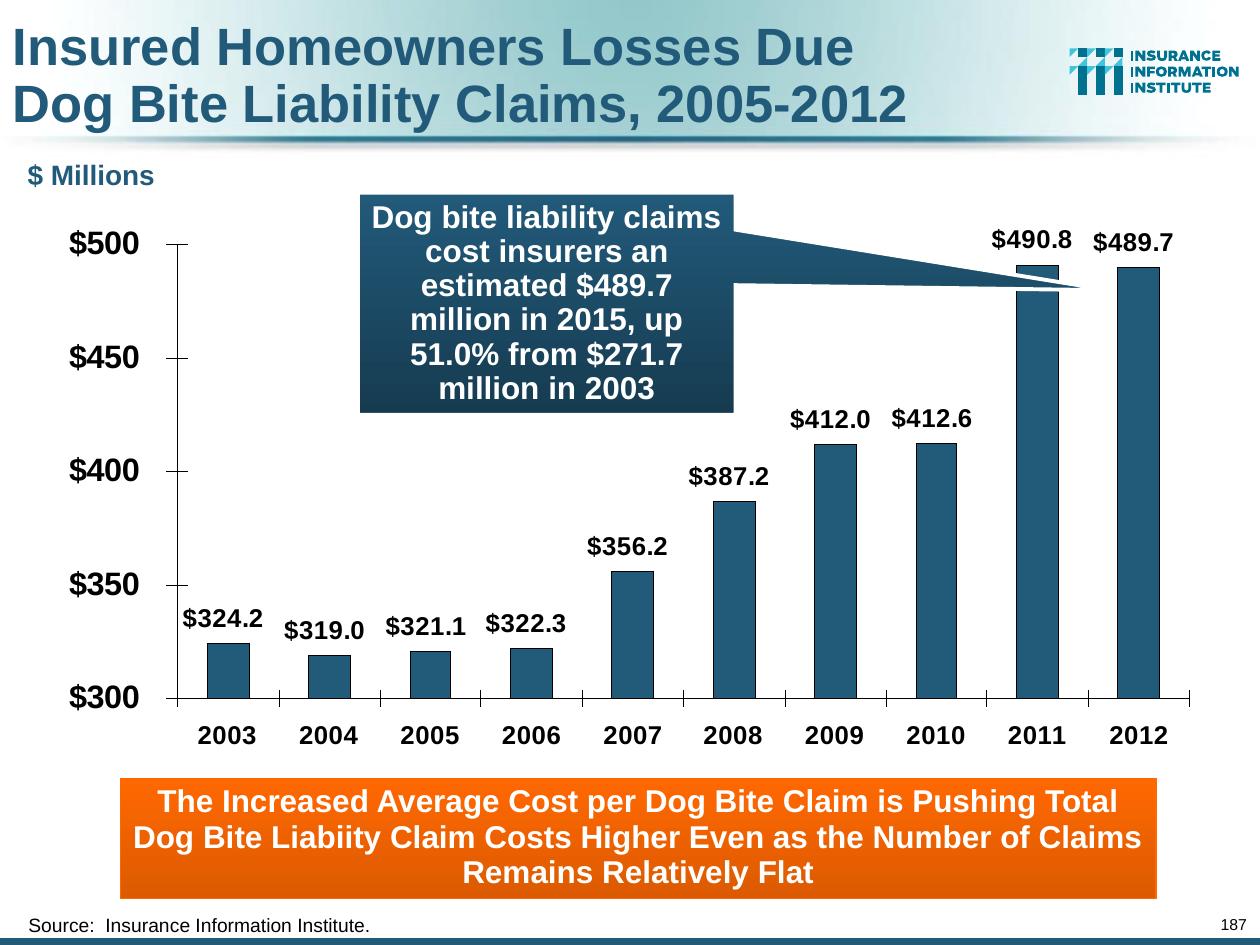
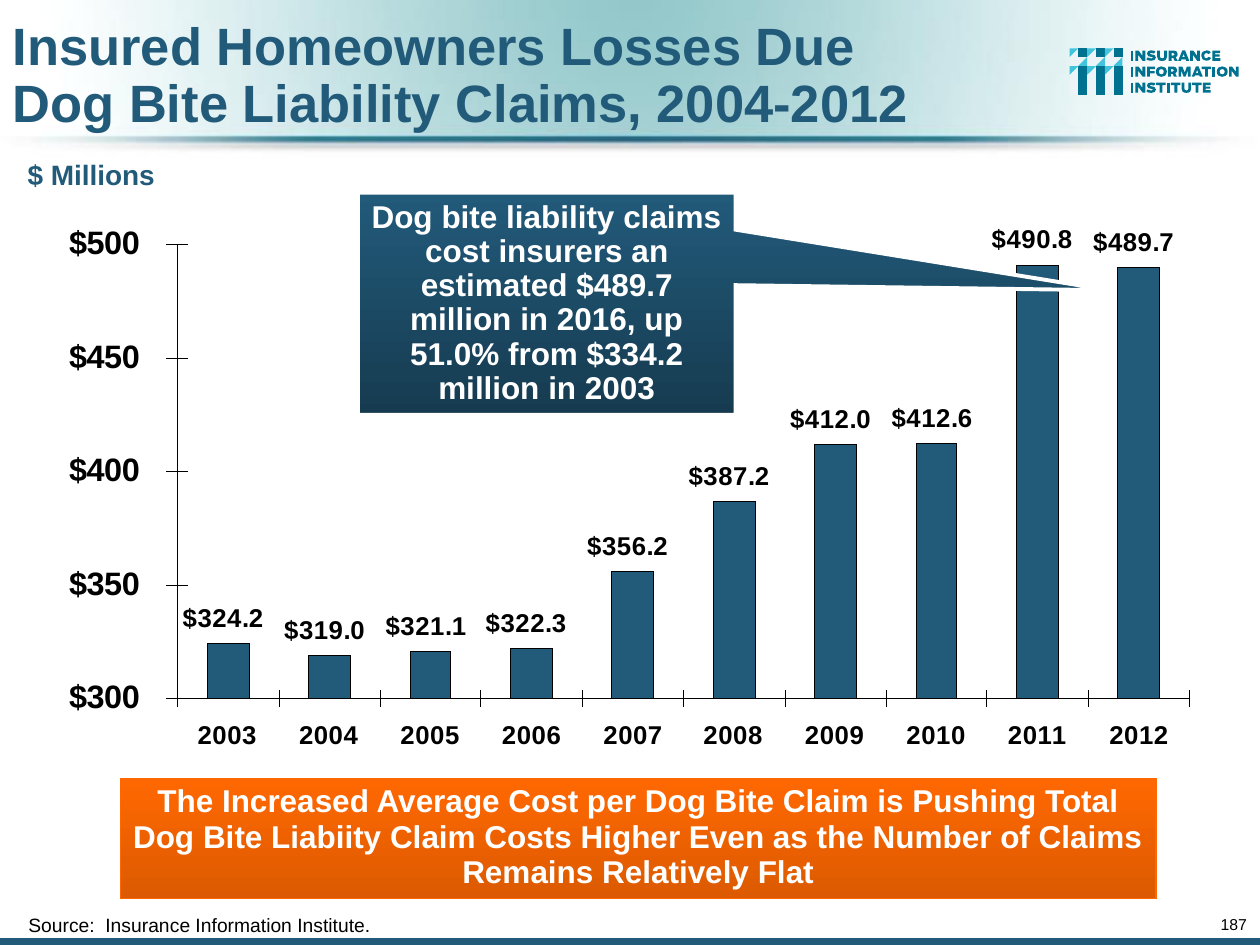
2005-2012: 2005-2012 -> 2004-2012 (782, 105)
2015: 2015 -> 2016 (596, 321)
$271.7: $271.7 -> $334.2 (635, 355)
